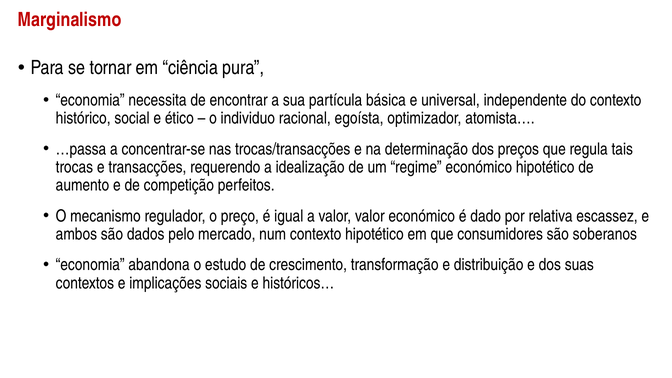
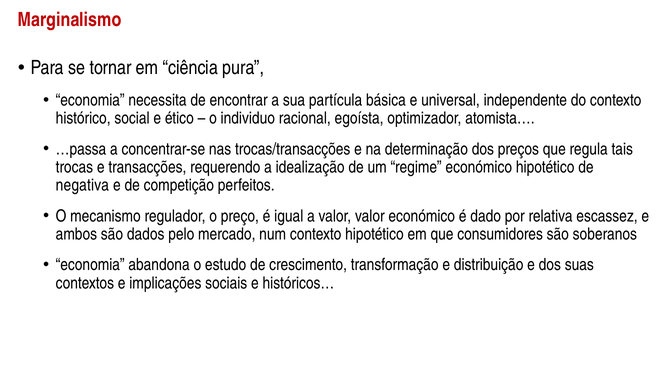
aumento: aumento -> negativa (82, 185)
